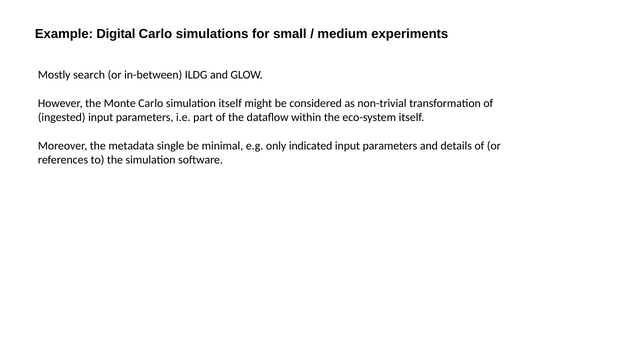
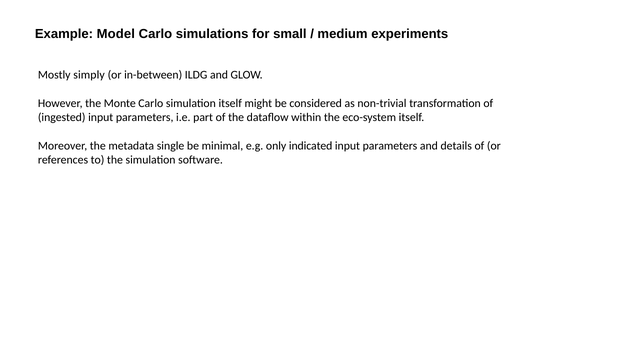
Digital: Digital -> Model (116, 34)
search: search -> simply (89, 75)
